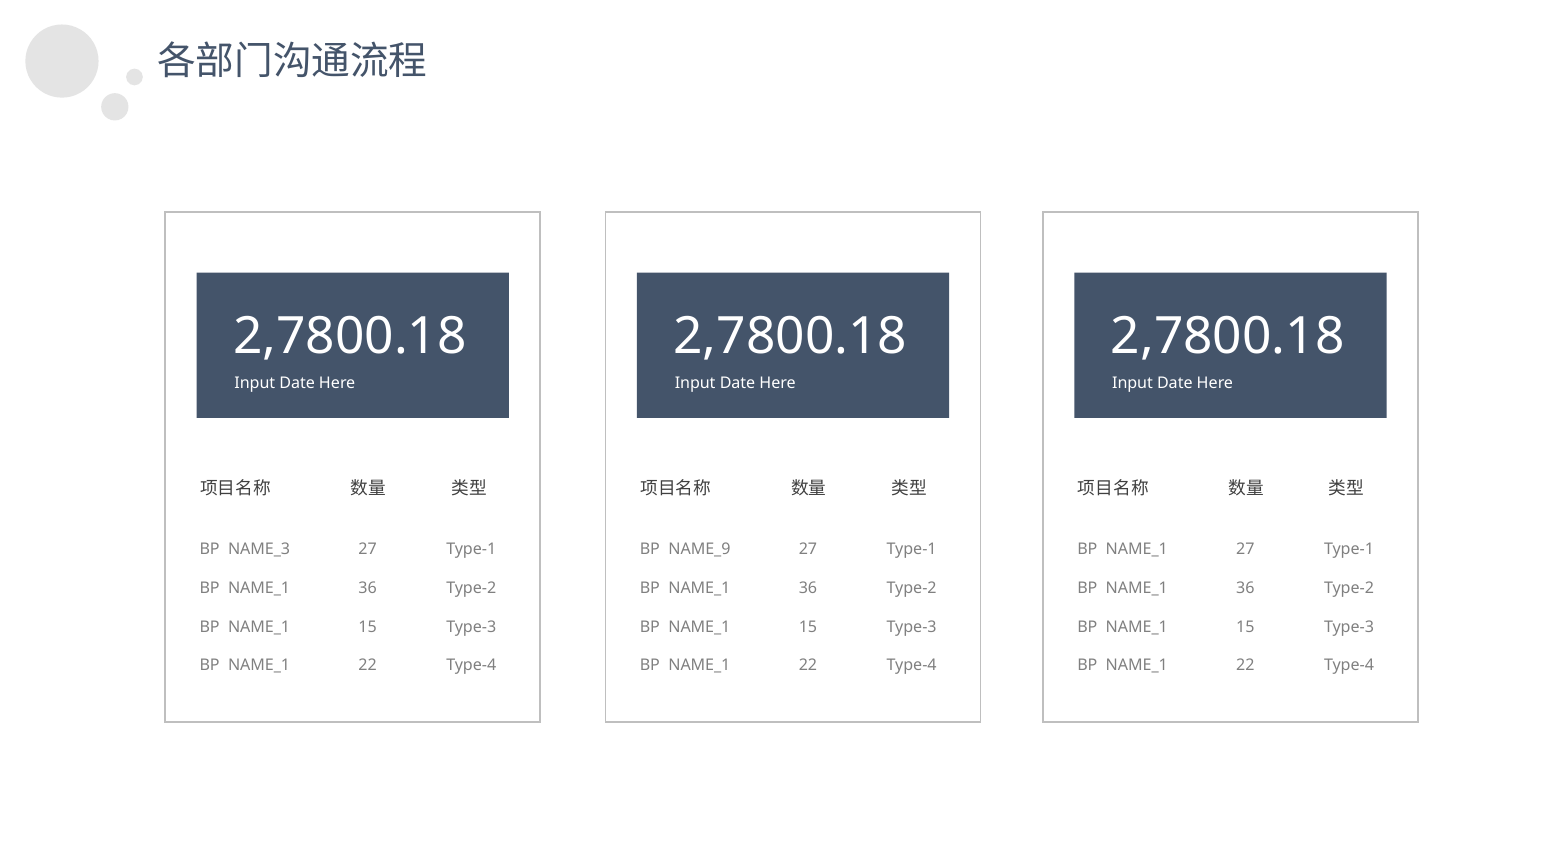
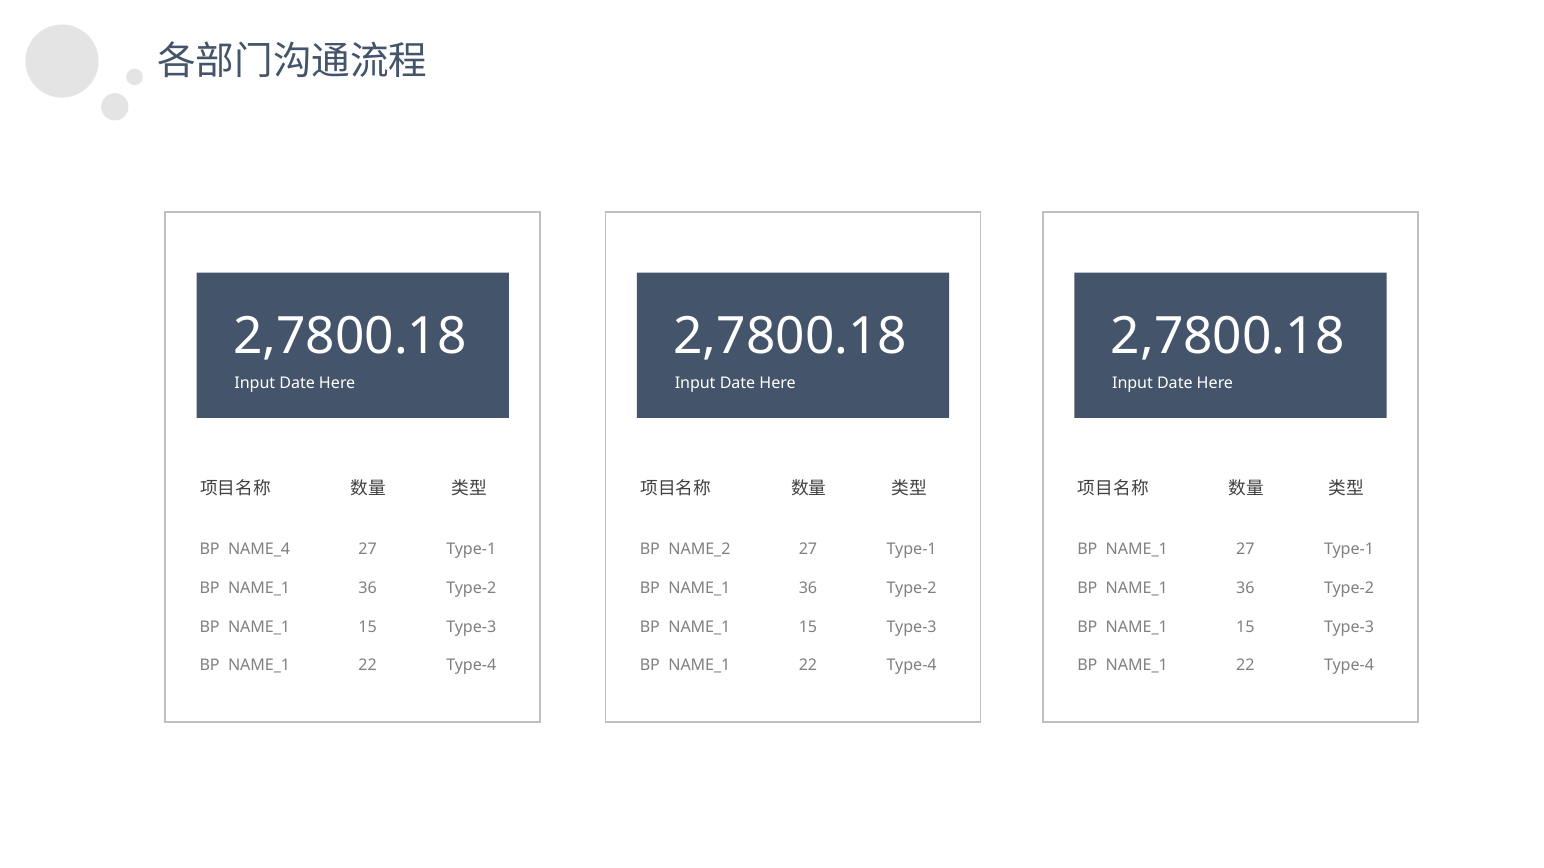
NAME_3: NAME_3 -> NAME_4 (259, 550)
NAME_9: NAME_9 -> NAME_2 (699, 550)
